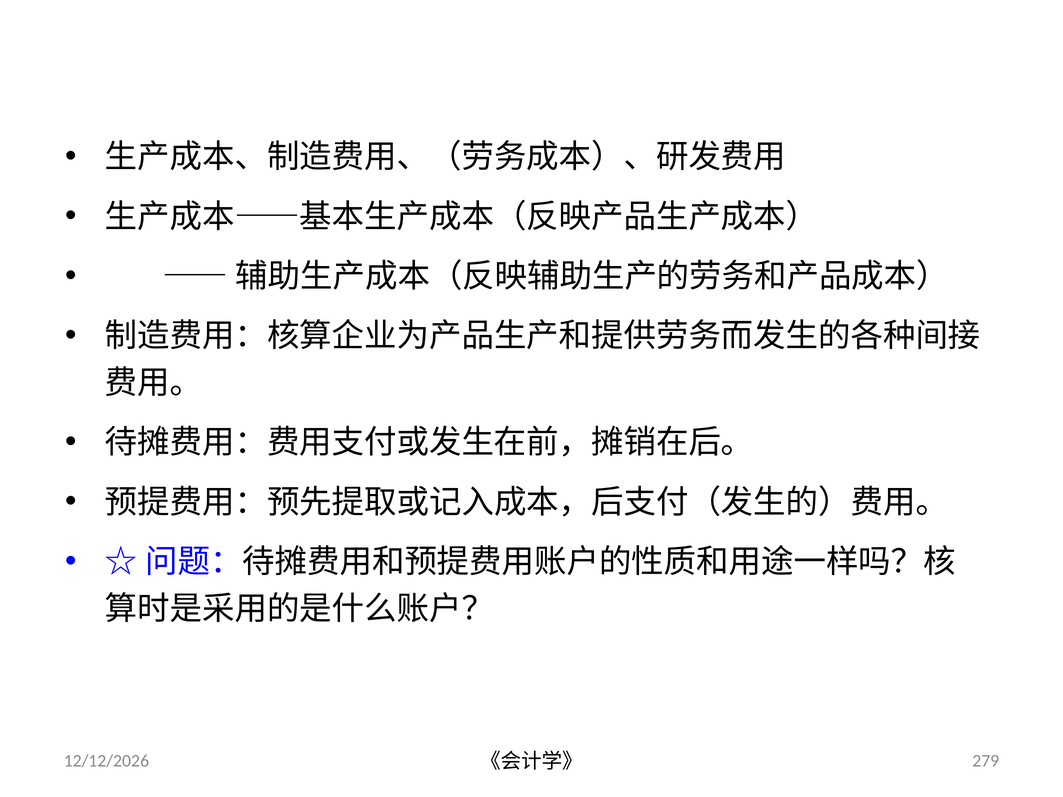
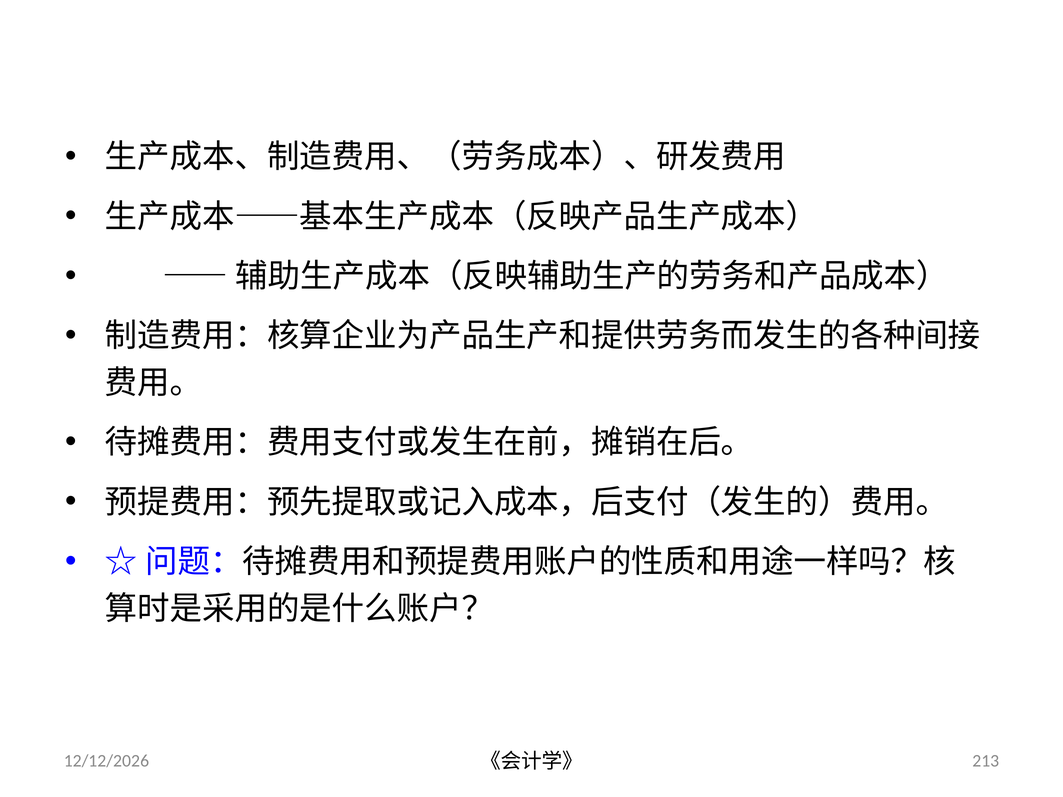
279: 279 -> 213 (986, 761)
